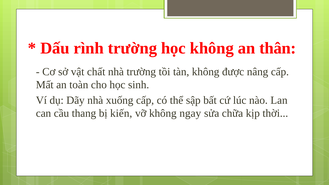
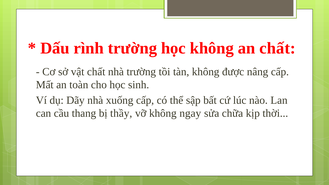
an thân: thân -> chất (278, 48)
kiến: kiến -> thầy (121, 113)
